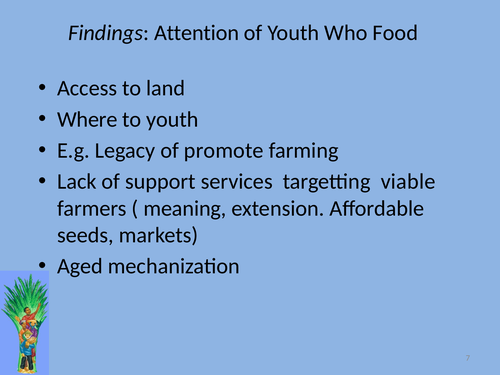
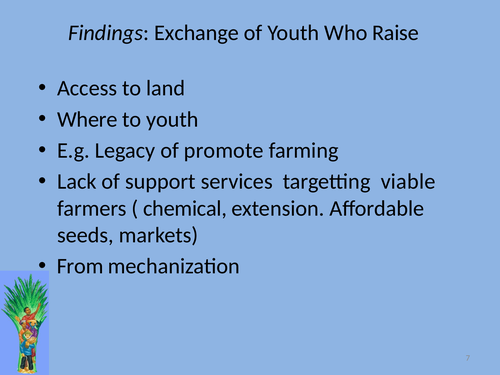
Attention: Attention -> Exchange (196, 33)
Food: Food -> Raise (395, 33)
meaning: meaning -> chemical (185, 208)
Aged: Aged -> From (80, 266)
